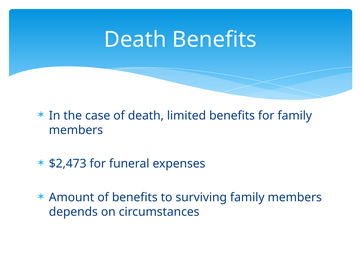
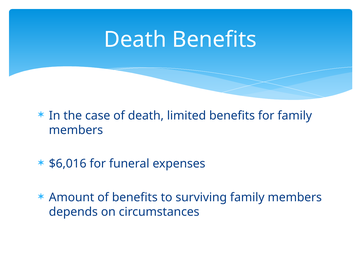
$2,473: $2,473 -> $6,016 (68, 164)
